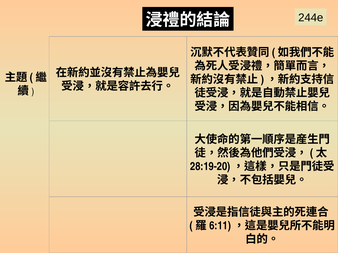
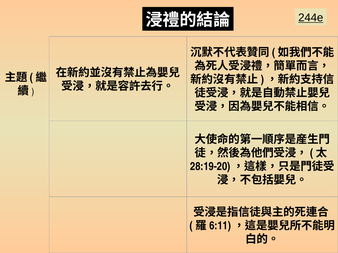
244e underline: none -> present (311, 18)
